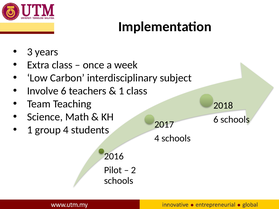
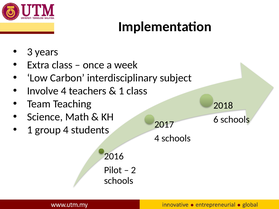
Involve 6: 6 -> 4 (64, 91)
